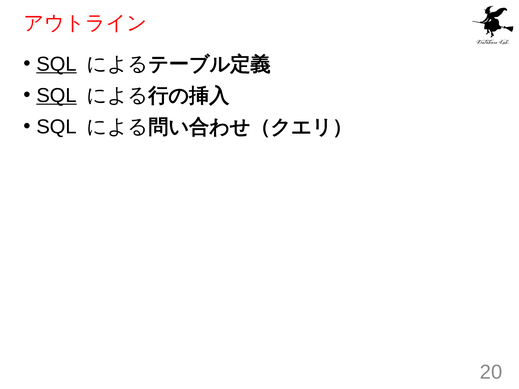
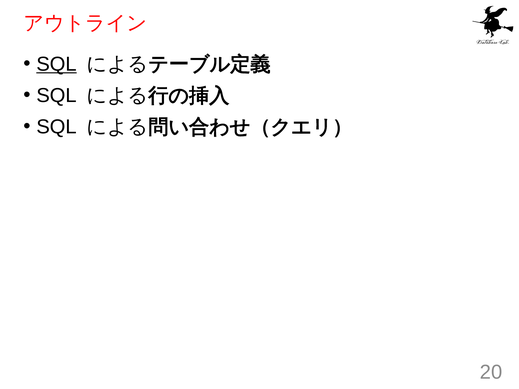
SQL underline: present -> none (57, 96)
